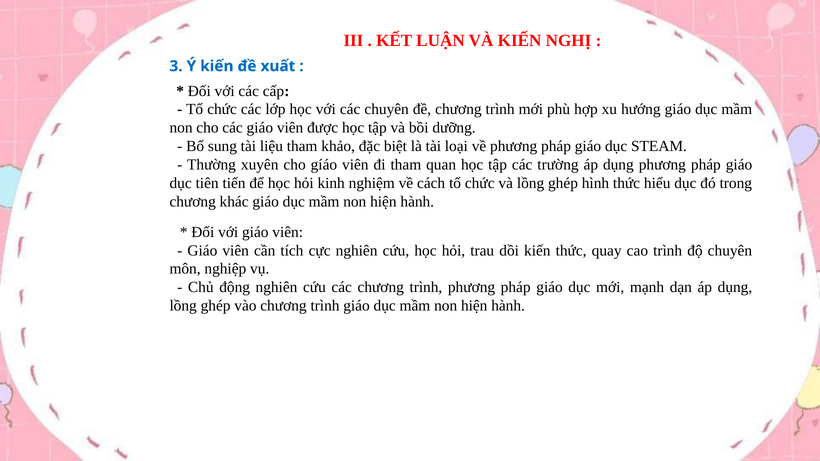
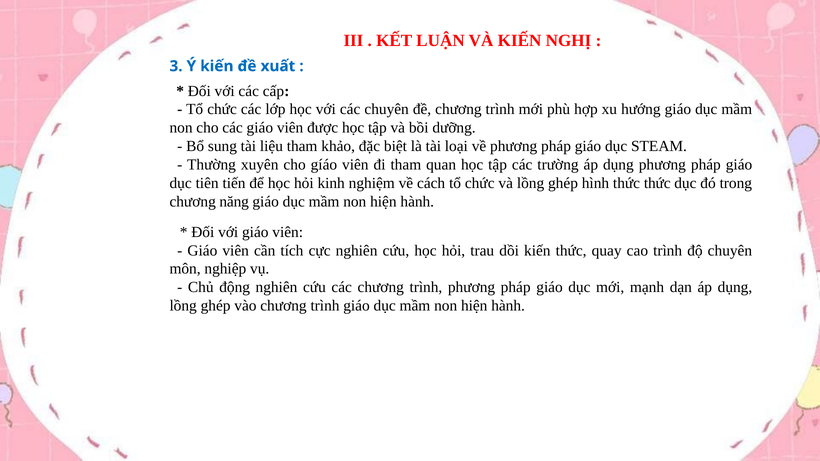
thức hiểu: hiểu -> thức (657, 183)
khác: khác -> năng (234, 202)
